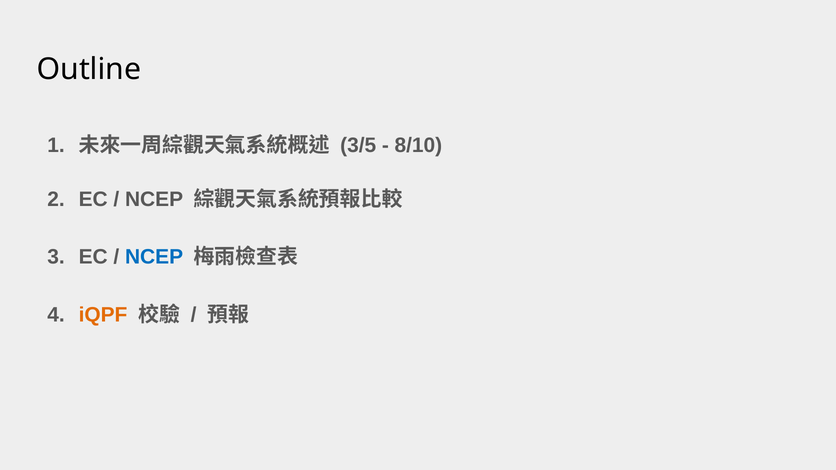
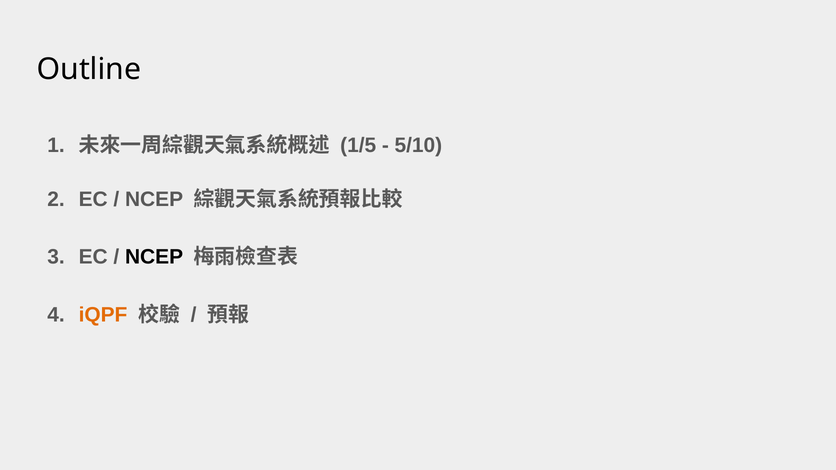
3/5: 3/5 -> 1/5 (358, 146)
8/10: 8/10 -> 5/10 (418, 146)
NCEP colour: blue -> black (154, 257)
